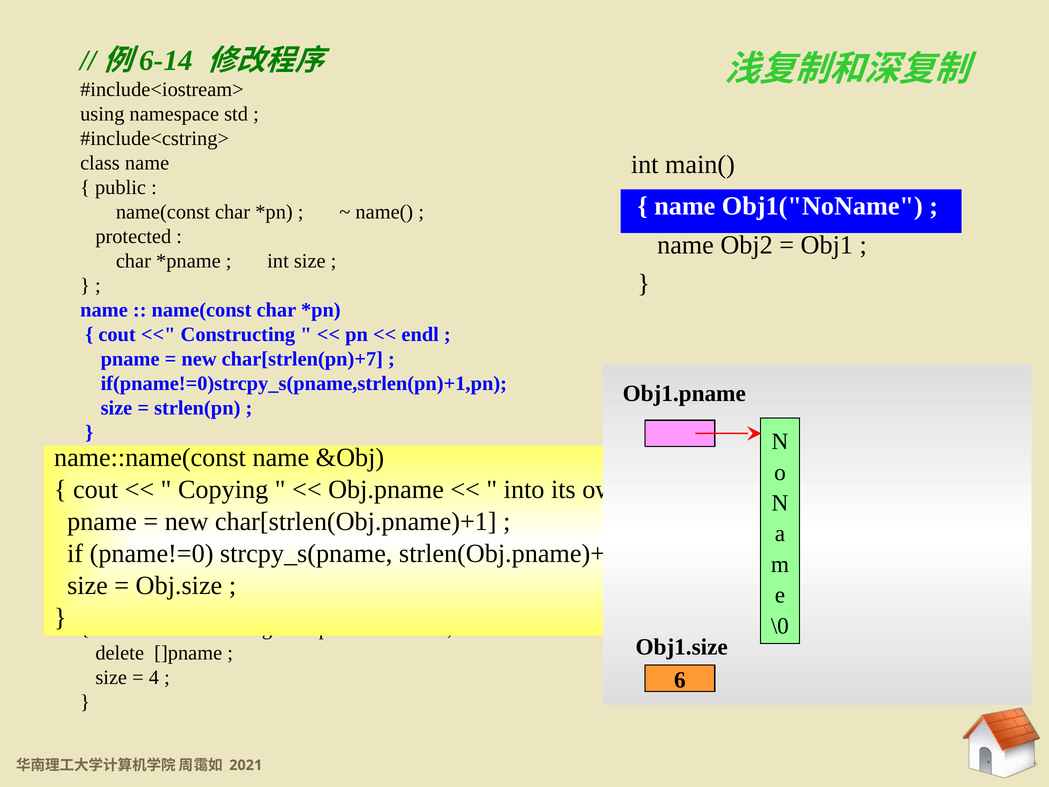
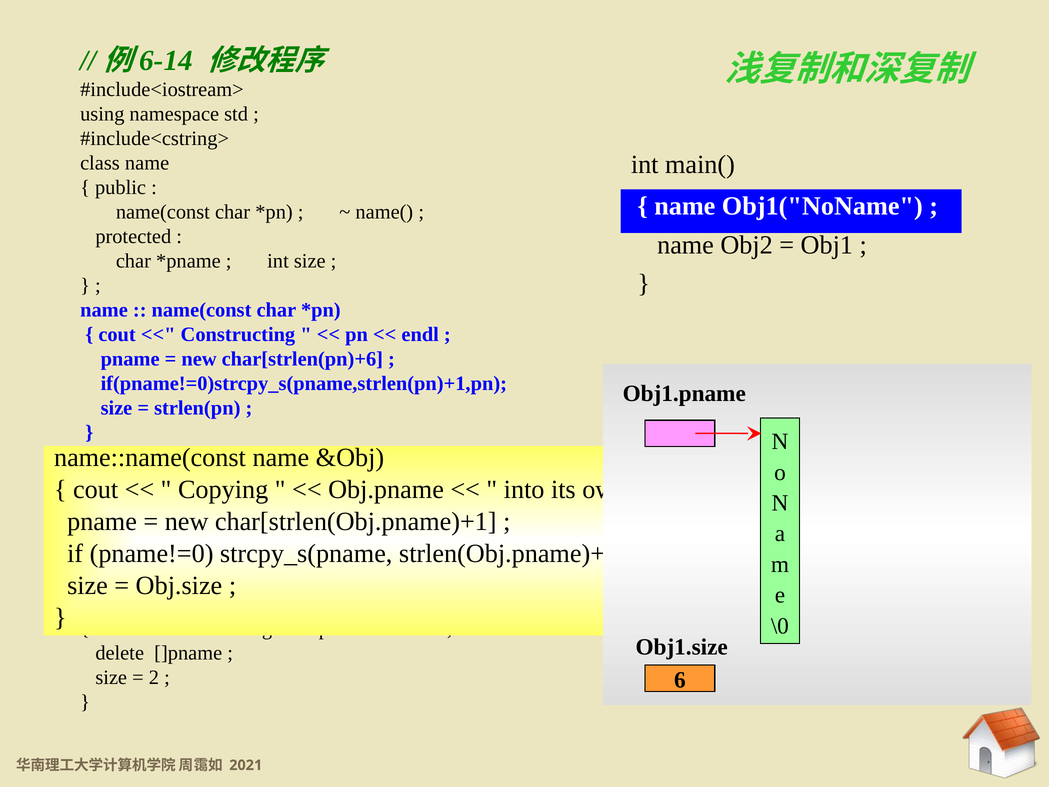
char[strlen(pn)+7: char[strlen(pn)+7 -> char[strlen(pn)+6 (302, 359)
4: 4 -> 2 (154, 677)
